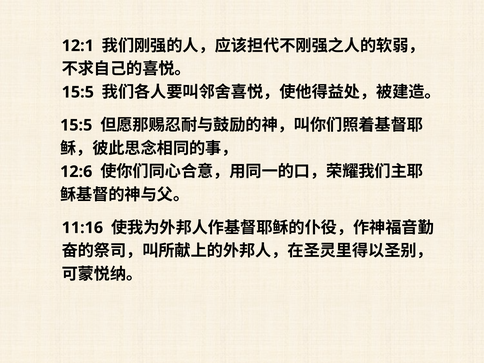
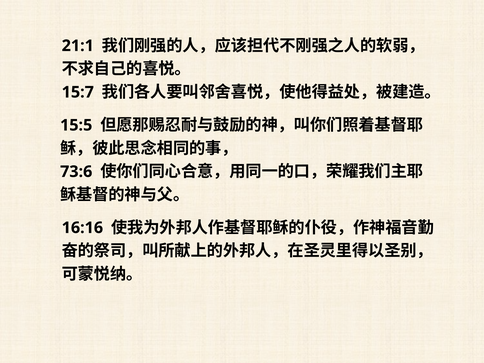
12:1: 12:1 -> 21:1 (78, 46)
15:5: 15:5 -> 15:7 (78, 92)
12:6: 12:6 -> 73:6 (76, 172)
11:16: 11:16 -> 16:16 (82, 228)
